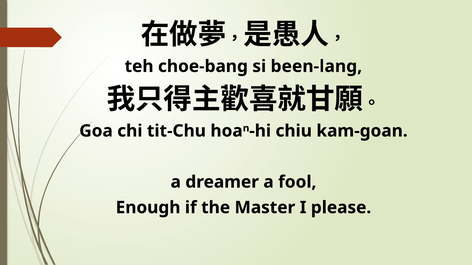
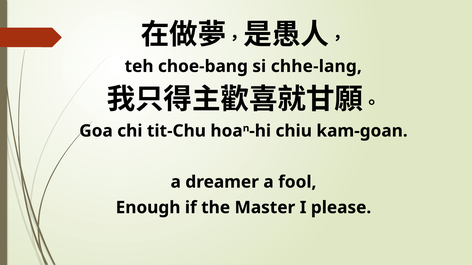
been-lang: been-lang -> chhe-lang (316, 66)
